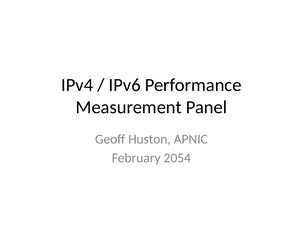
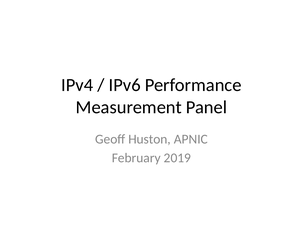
2054: 2054 -> 2019 (177, 158)
